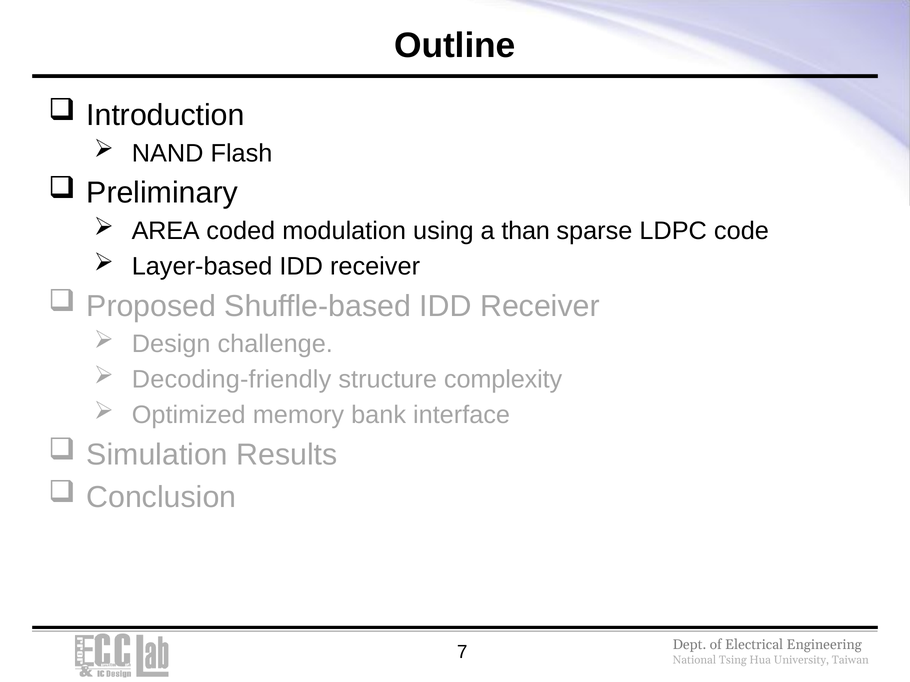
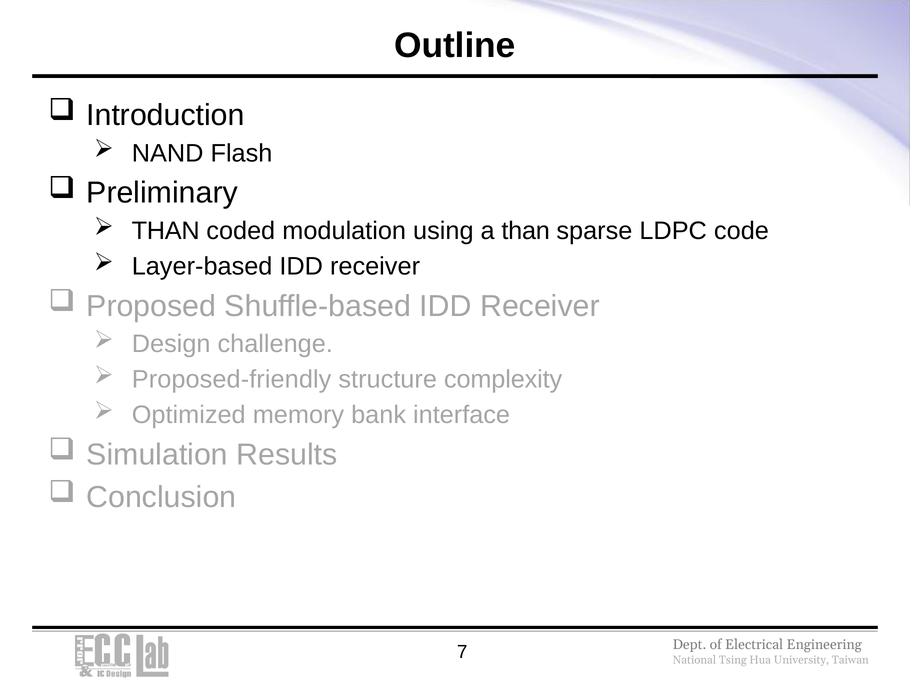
AREA: AREA -> THAN (166, 231)
Decoding-friendly: Decoding-friendly -> Proposed-friendly (232, 380)
